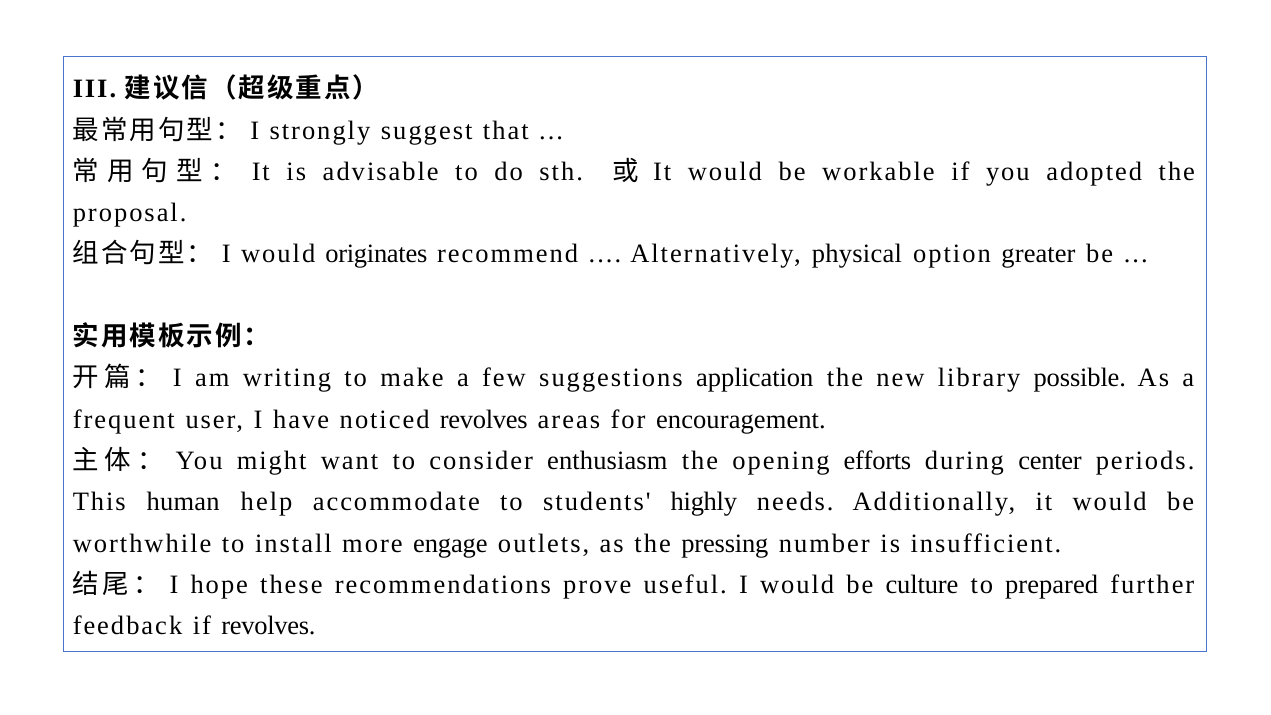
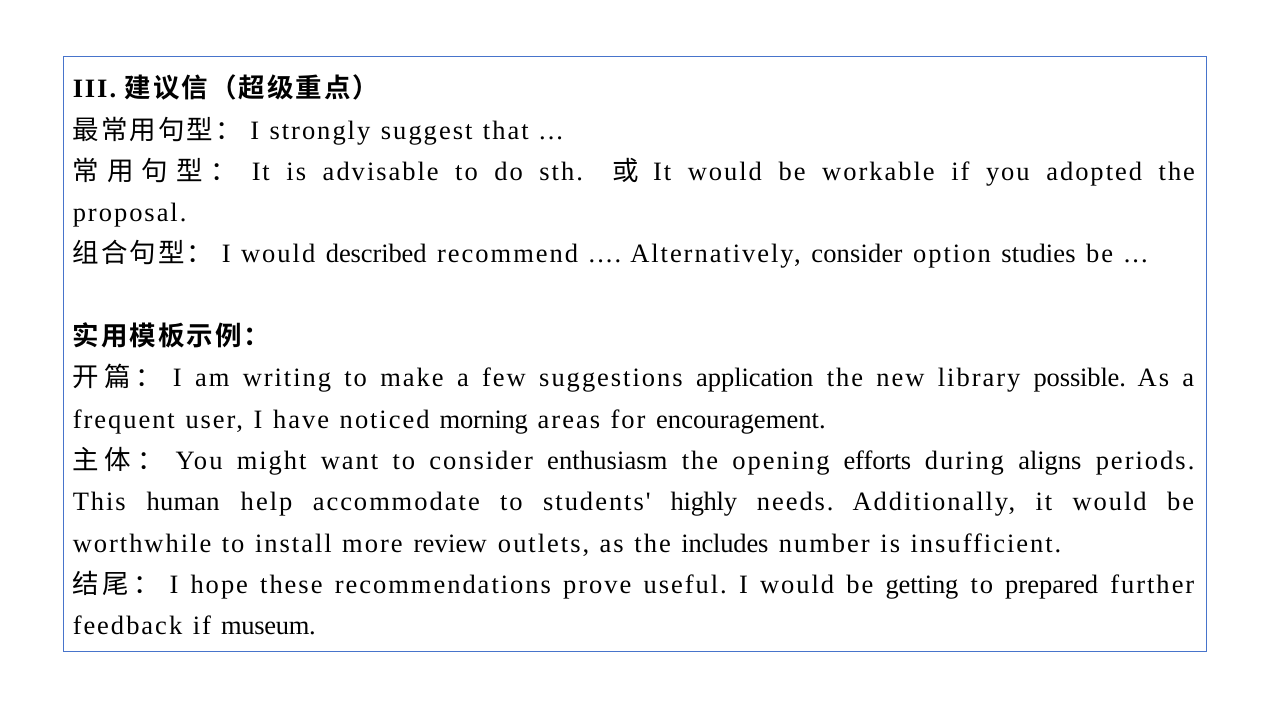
originates: originates -> described (376, 254)
Alternatively physical: physical -> consider (857, 254)
greater: greater -> studies (1039, 254)
noticed revolves: revolves -> morning (484, 420)
center: center -> aligns (1050, 461)
engage: engage -> review (450, 543)
pressing: pressing -> includes (725, 543)
culture: culture -> getting (922, 585)
if revolves: revolves -> museum (268, 626)
